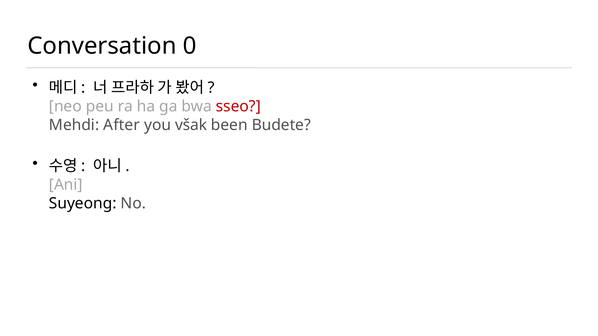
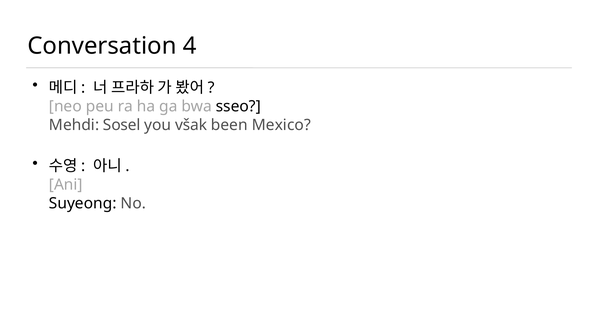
0: 0 -> 4 (190, 46)
sseo colour: red -> black (238, 106)
After: After -> Sosel (122, 125)
Budete: Budete -> Mexico (281, 125)
